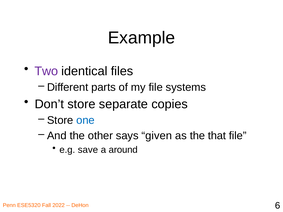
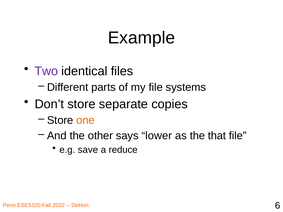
one colour: blue -> orange (85, 120)
given: given -> lower (157, 136)
around: around -> reduce (123, 150)
